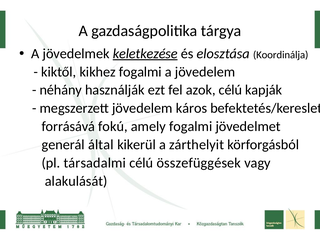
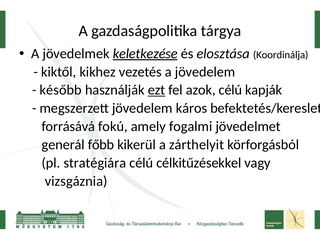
kikhez fogalmi: fogalmi -> vezetés (140, 72)
néhány: néhány -> később (61, 90)
ezt underline: none -> present (156, 90)
által: által -> főbb (101, 145)
társadalmi: társadalmi -> stratégiára (95, 163)
összefüggések: összefüggések -> célkitűzésekkel (199, 163)
alakulását: alakulását -> vizsgáznia (76, 181)
